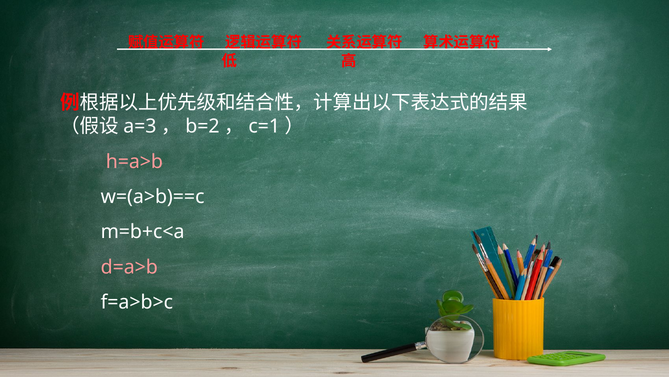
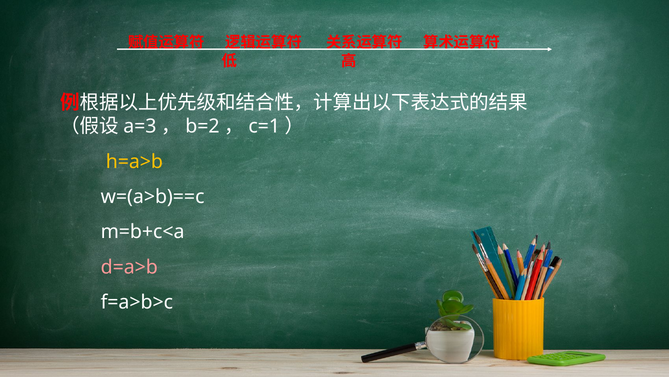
h=a>b colour: pink -> yellow (134, 161)
